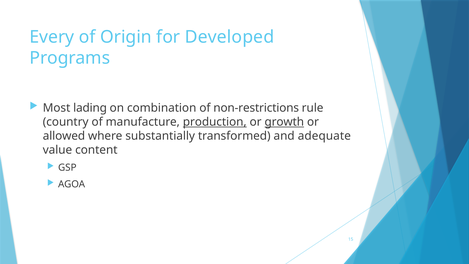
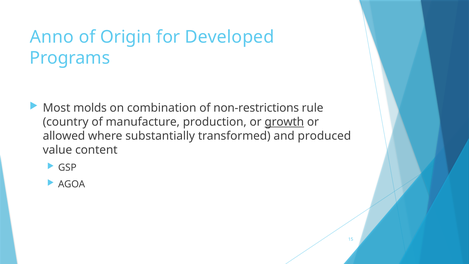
Every: Every -> Anno (52, 37)
lading: lading -> molds (90, 108)
production underline: present -> none (215, 122)
adequate: adequate -> produced (324, 136)
